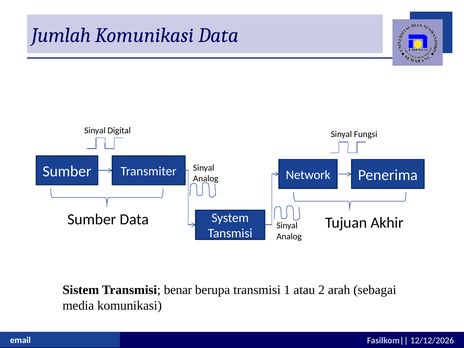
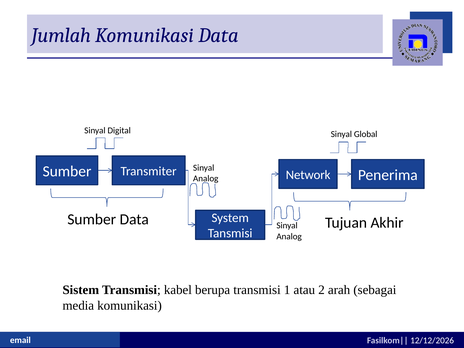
Fungsi: Fungsi -> Global (366, 134)
benar: benar -> kabel (178, 290)
